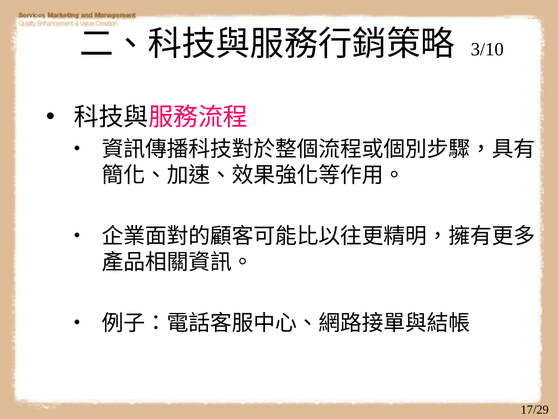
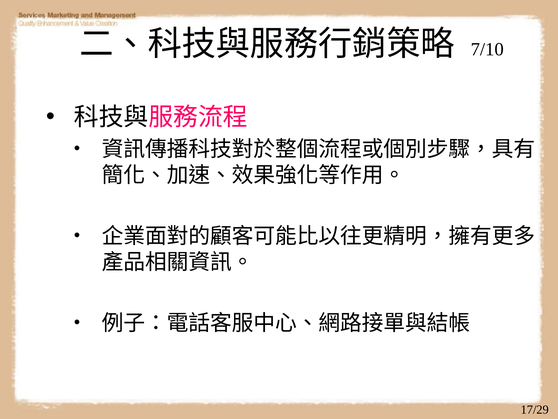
3/10: 3/10 -> 7/10 (487, 49)
